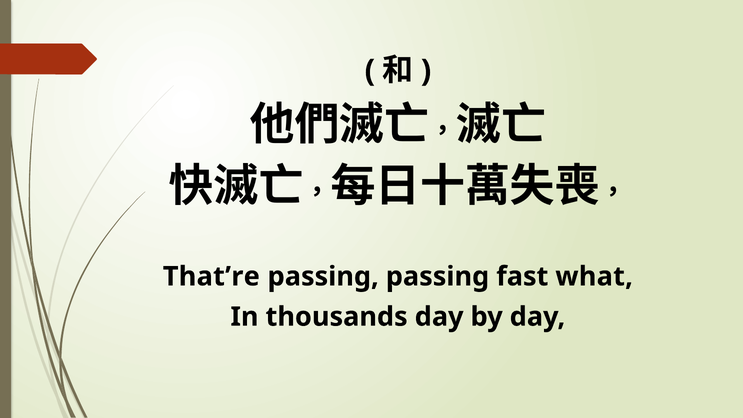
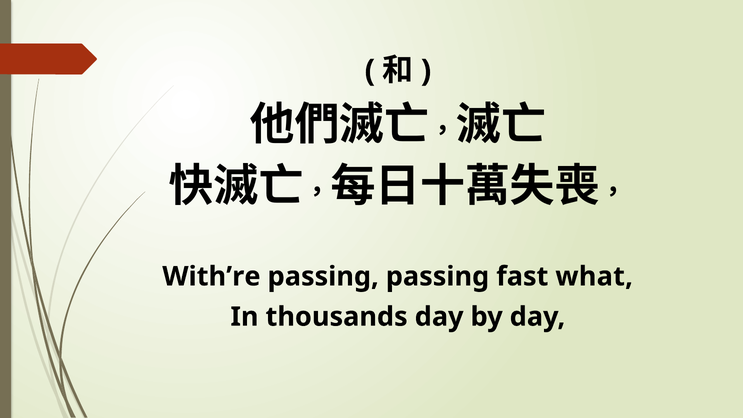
That’re: That’re -> With’re (211, 276)
